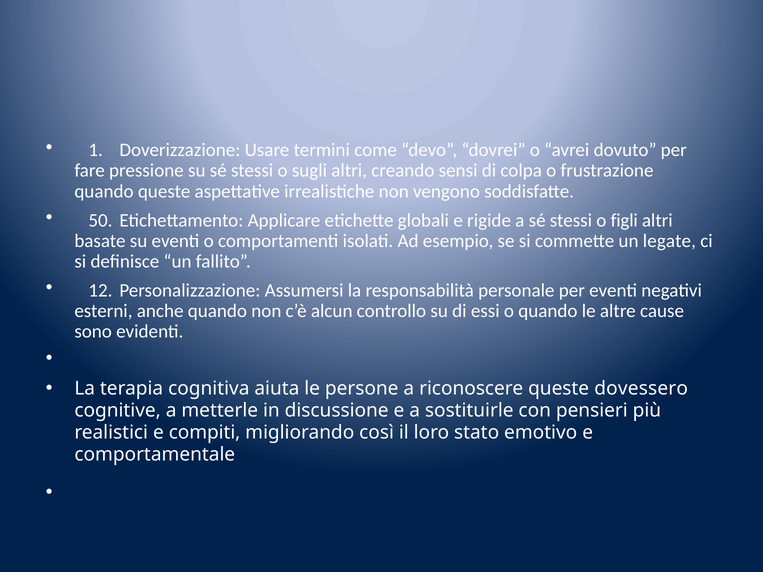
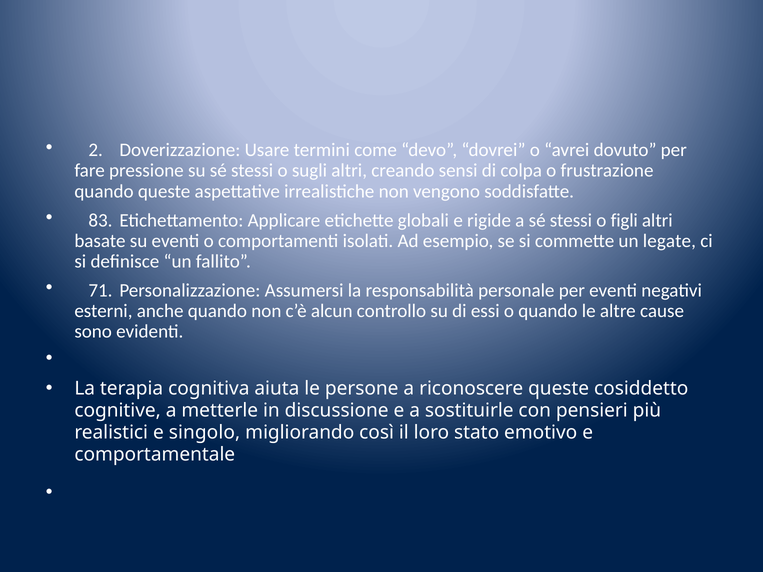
1: 1 -> 2 (96, 150)
50: 50 -> 83 (100, 220)
12: 12 -> 71 (100, 291)
dovessero: dovessero -> cosiddetto (641, 389)
compiti: compiti -> singolo (204, 433)
